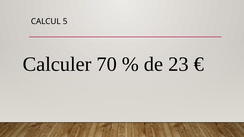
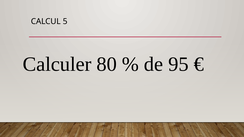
70: 70 -> 80 (107, 64)
23: 23 -> 95 (178, 64)
